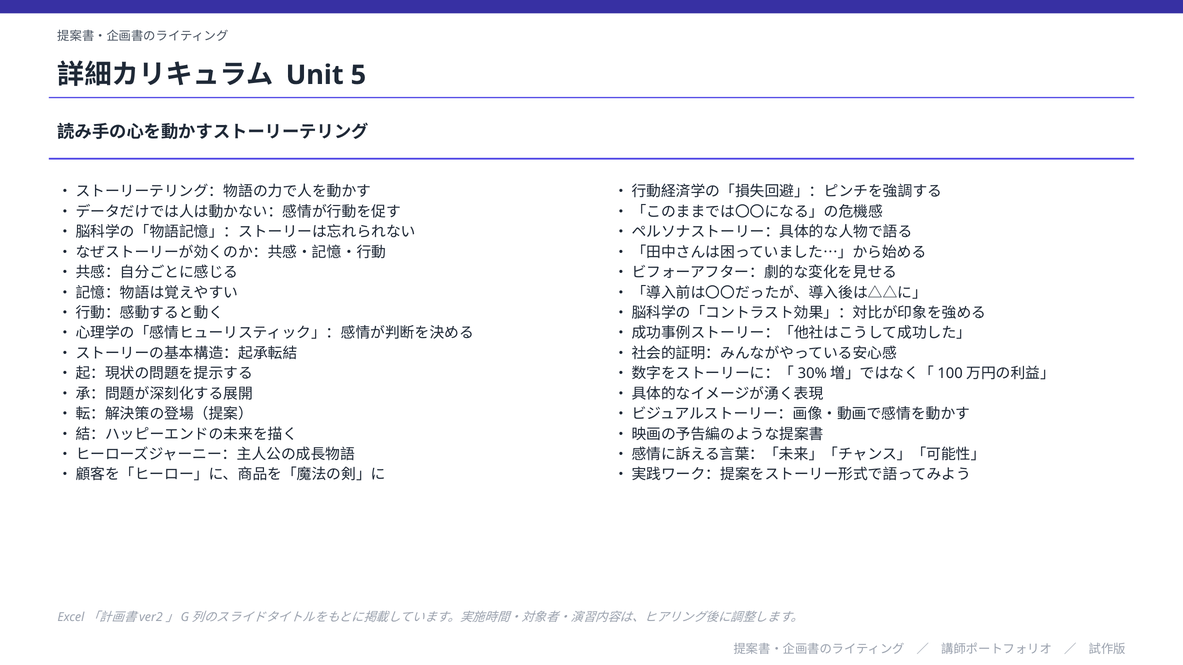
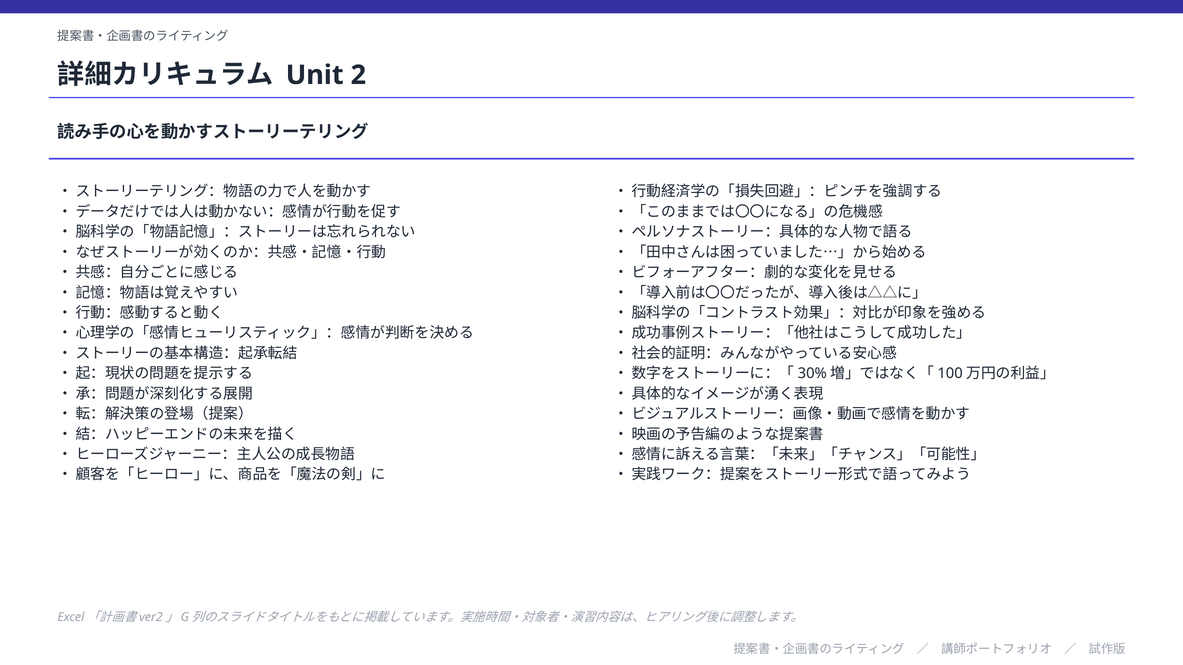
5: 5 -> 2 (358, 75)
